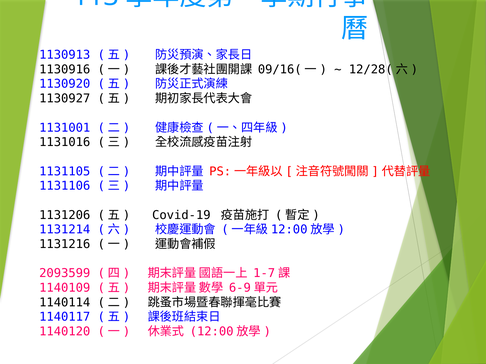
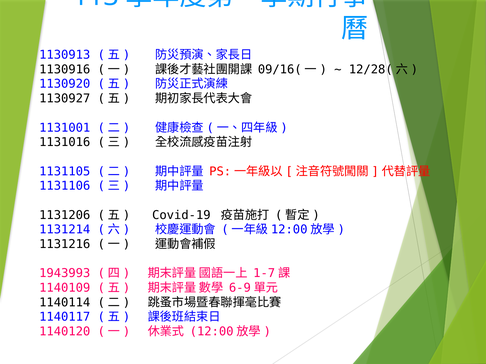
2093599: 2093599 -> 1943993 (65, 274)
